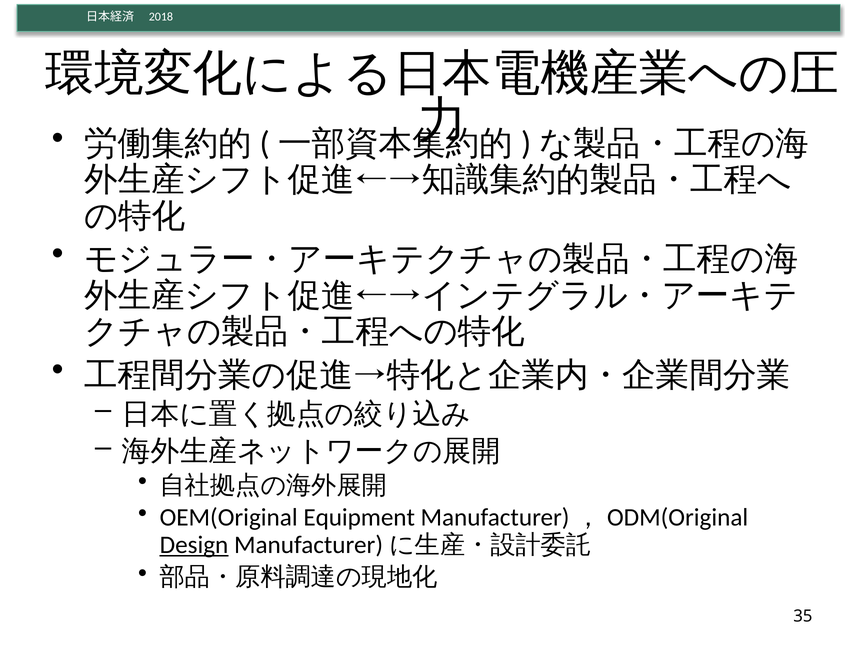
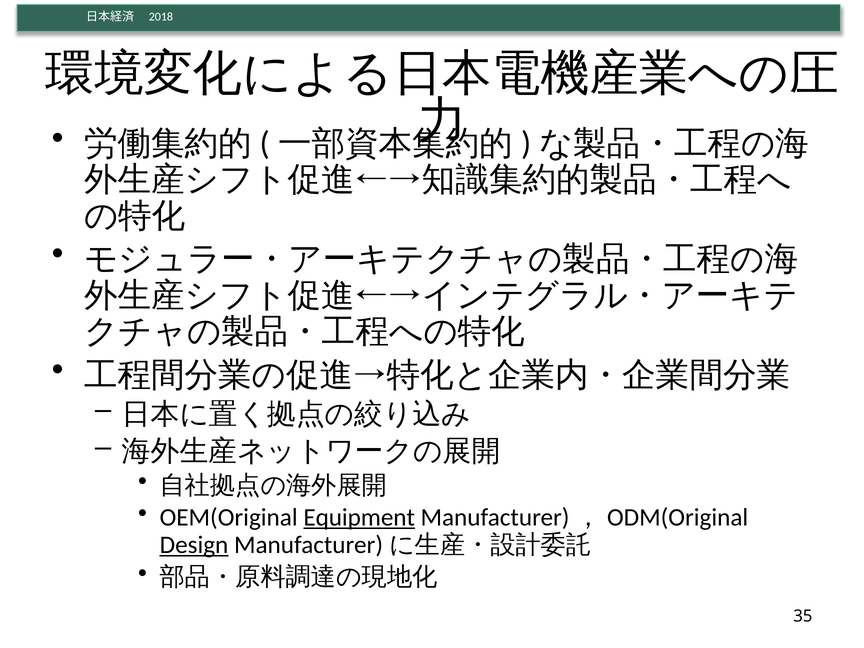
Equipment underline: none -> present (359, 518)
